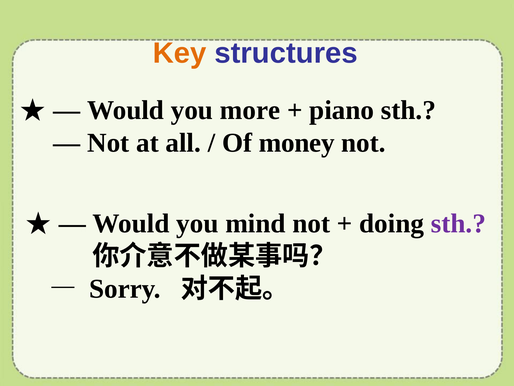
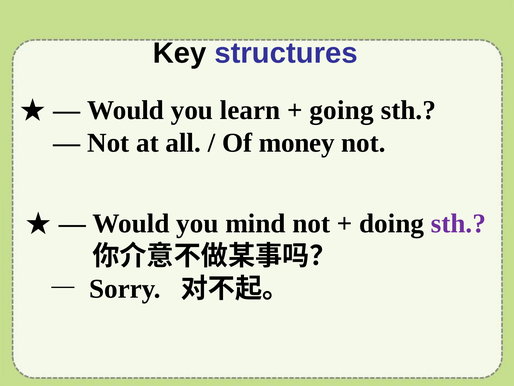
Key colour: orange -> black (180, 53)
more: more -> learn (250, 110)
piano: piano -> going (342, 110)
